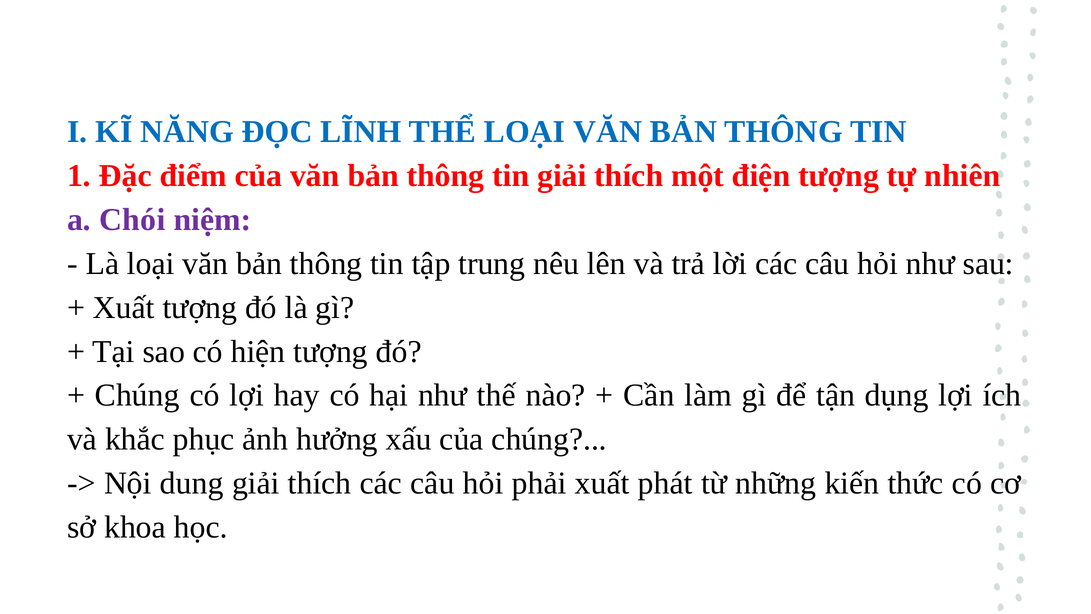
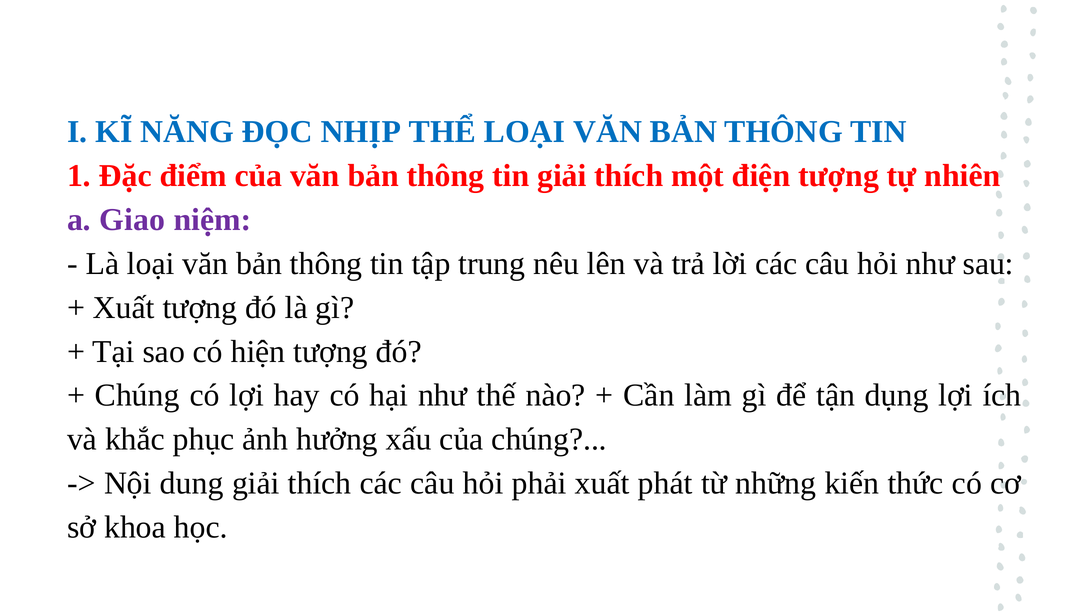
LĨNH: LĨNH -> NHỊP (361, 132)
Chói: Chói -> Giao (132, 220)
